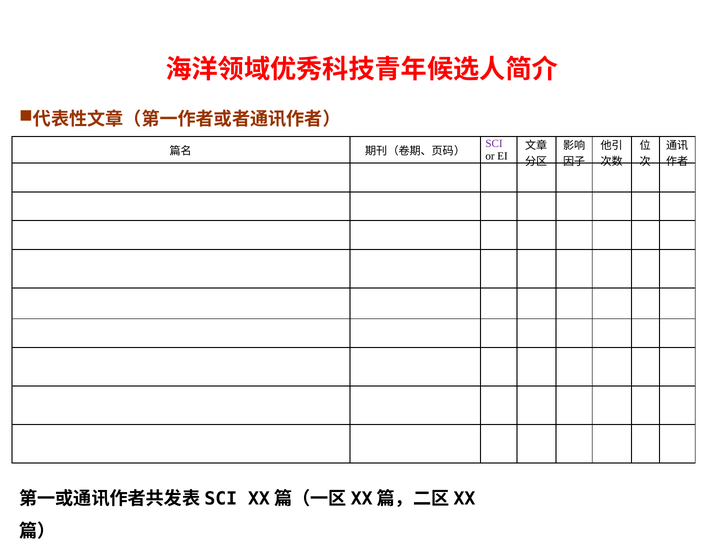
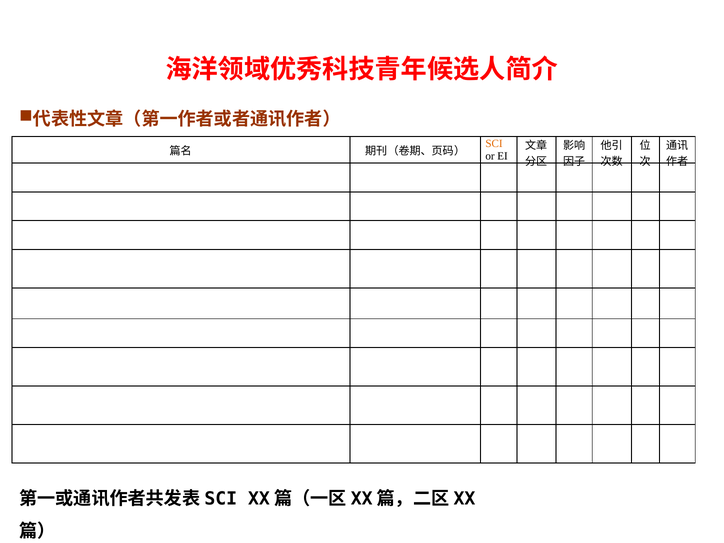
SCI colour: purple -> orange (494, 144)
